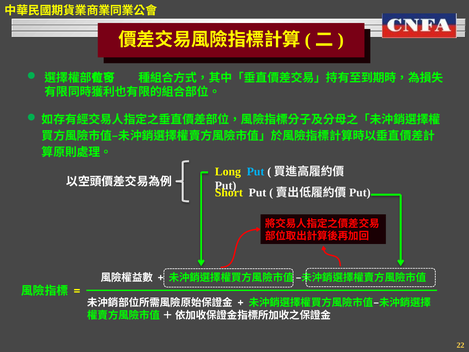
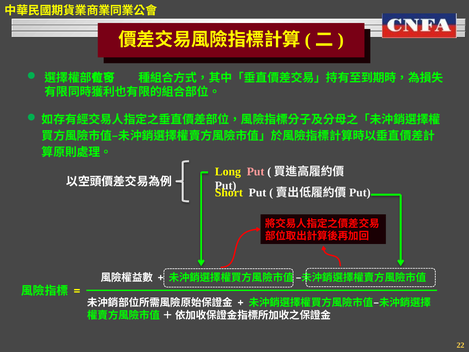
Put colour: light blue -> pink (256, 171)
